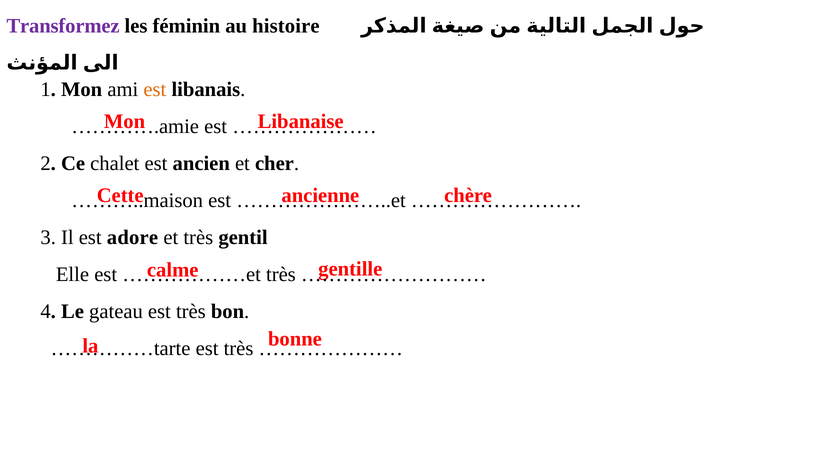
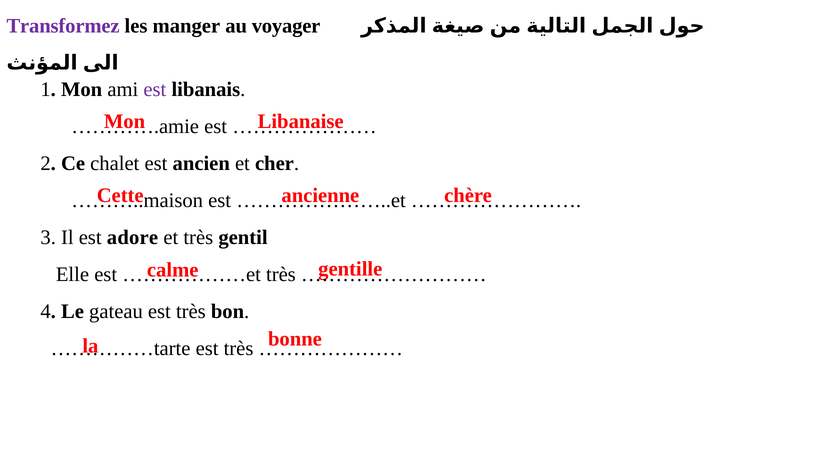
féminin: féminin -> manger (186, 26)
histoire: histoire -> voyager (286, 26)
est colour: orange -> purple (155, 89)
